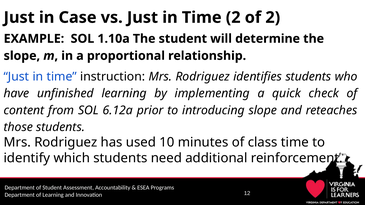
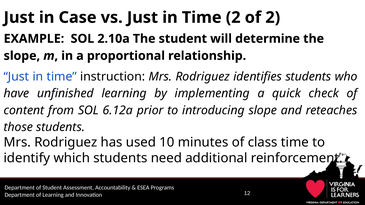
1.10a: 1.10a -> 2.10a (114, 39)
